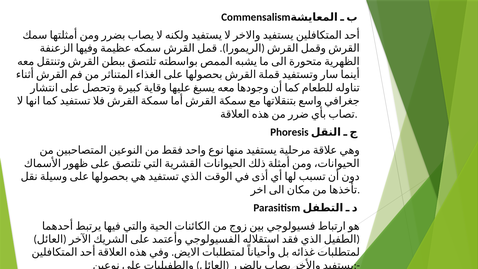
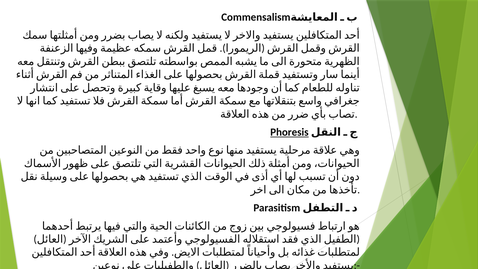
Phoresis underline: none -> present (289, 132)
